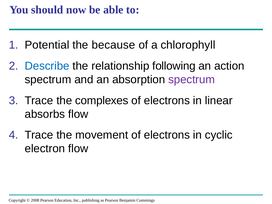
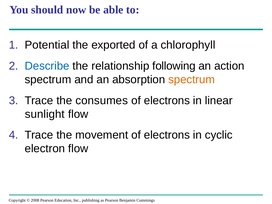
because: because -> exported (113, 45)
spectrum colour: purple -> orange (192, 79)
complexes: complexes -> consumes (102, 100)
absorbs: absorbs -> sunlight (45, 114)
